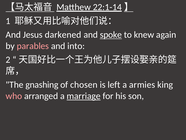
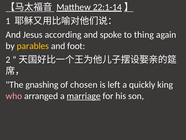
darkened: darkened -> according (63, 35)
spoke underline: present -> none (111, 35)
knew: knew -> thing (144, 35)
parables colour: pink -> yellow (33, 46)
into: into -> foot (76, 46)
armies: armies -> quickly (142, 84)
